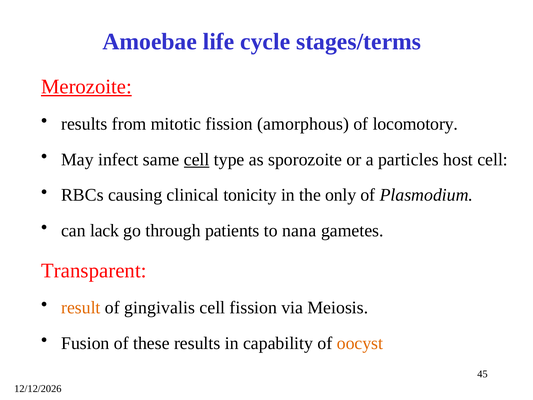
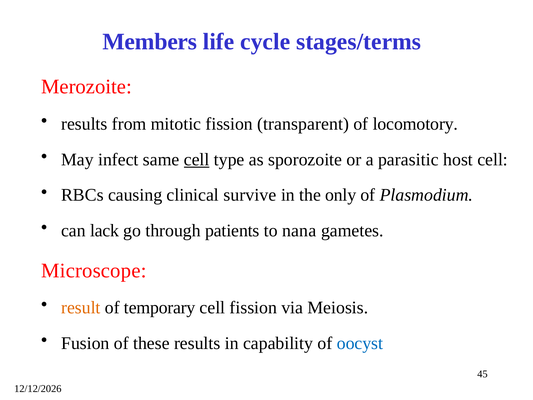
Amoebae: Amoebae -> Members (150, 42)
Merozoite underline: present -> none (86, 87)
amorphous: amorphous -> transparent (303, 124)
particles: particles -> parasitic (408, 159)
tonicity: tonicity -> survive (250, 195)
Transparent: Transparent -> Microscope (94, 270)
gingivalis: gingivalis -> temporary (160, 307)
oocyst colour: orange -> blue (360, 343)
